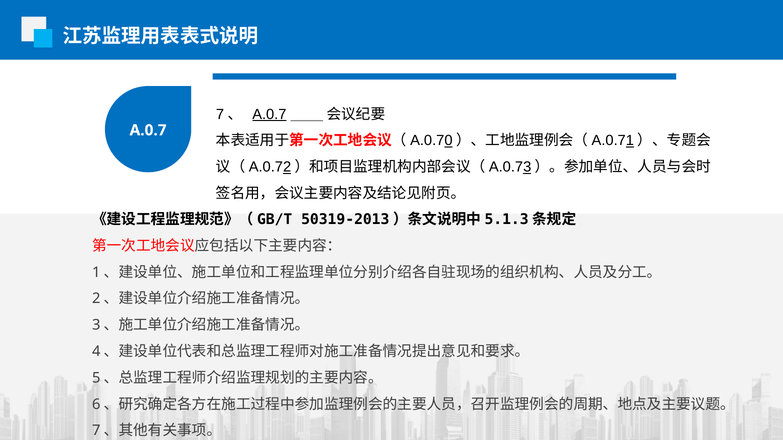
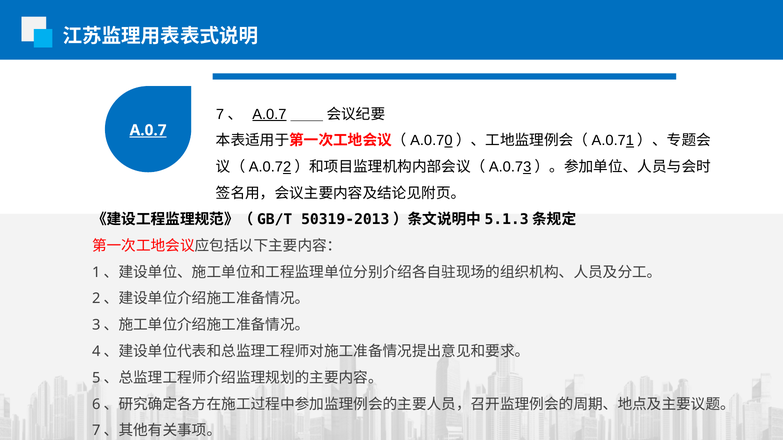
A.0.7 underline: none -> present (148, 130)
